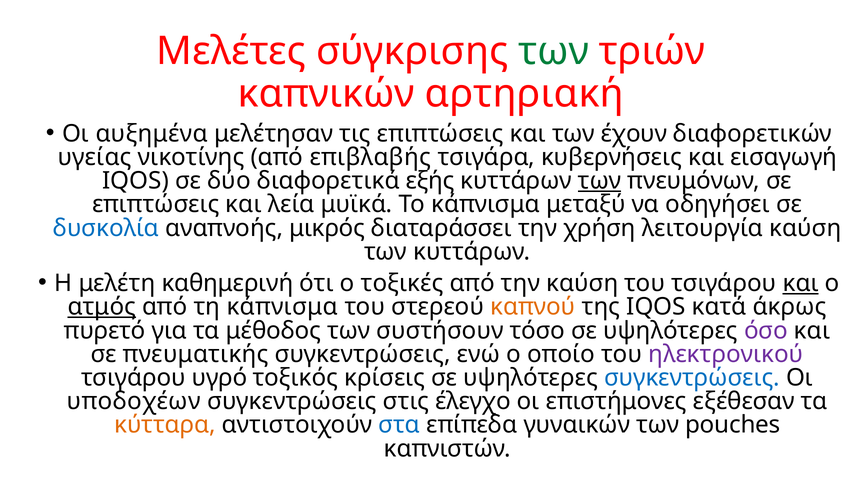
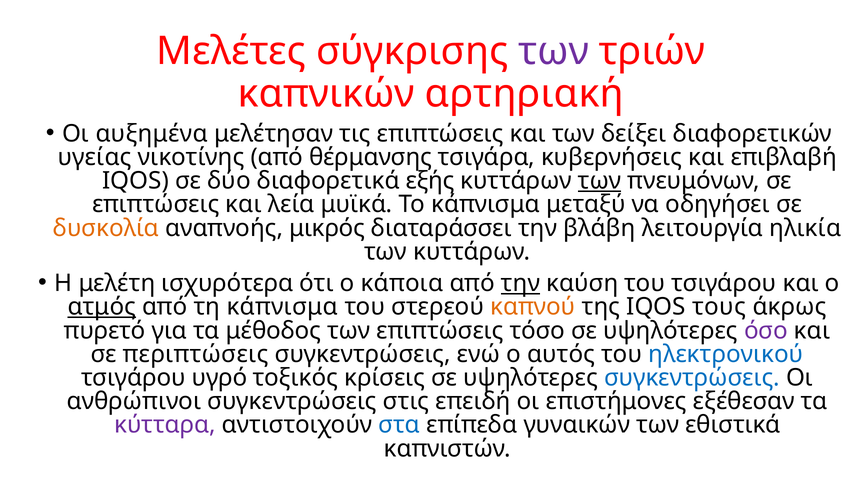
των colour: green -> purple (554, 51)
έχουν: έχουν -> δείξει (634, 134)
επιβλαβής: επιβλαβής -> θέρμανσης (371, 157)
εισαγωγή: εισαγωγή -> επιβλαβή (784, 157)
δυσκολία colour: blue -> orange (106, 228)
χρήση: χρήση -> βλάβη (599, 228)
λειτουργία καύση: καύση -> ηλικία (805, 228)
καθημερινή: καθημερινή -> ισχυρότερα (227, 283)
τοξικές: τοξικές -> κάποια (402, 283)
την underline: none -> present (521, 283)
και underline: present -> none (801, 283)
κατά: κατά -> τους (719, 307)
των συστήσουν: συστήσουν -> επιπτώσεις (440, 330)
πνευματικής: πνευματικής -> περιπτώσεις (196, 354)
οποίο: οποίο -> αυτός (561, 354)
ηλεκτρονικού colour: purple -> blue (726, 354)
υποδοχέων: υποδοχέων -> ανθρώπινοι (134, 401)
έλεγχο: έλεγχο -> επειδή (473, 401)
κύτταρα colour: orange -> purple (165, 425)
pouches: pouches -> εθιστικά (733, 425)
